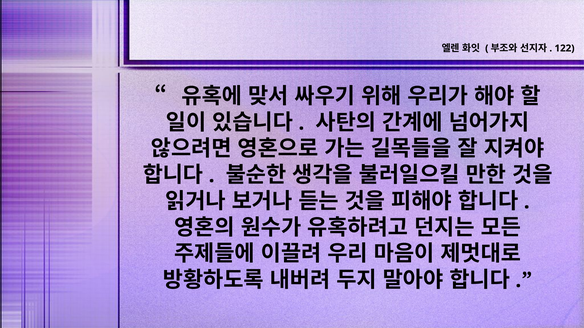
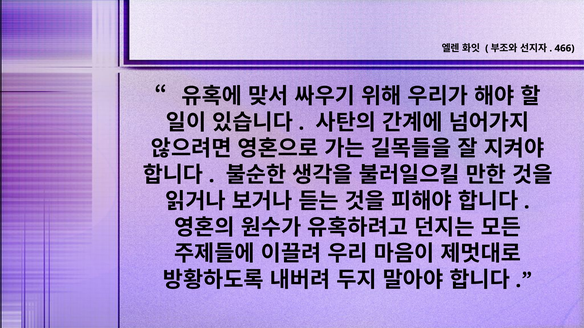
122: 122 -> 466 (565, 48)
